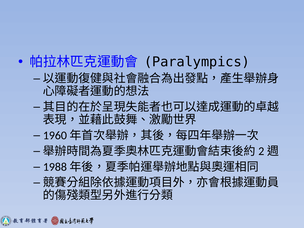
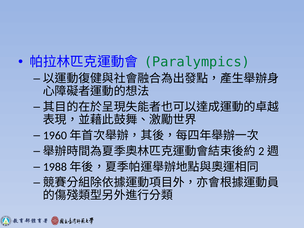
Paralympics colour: black -> green (197, 62)
